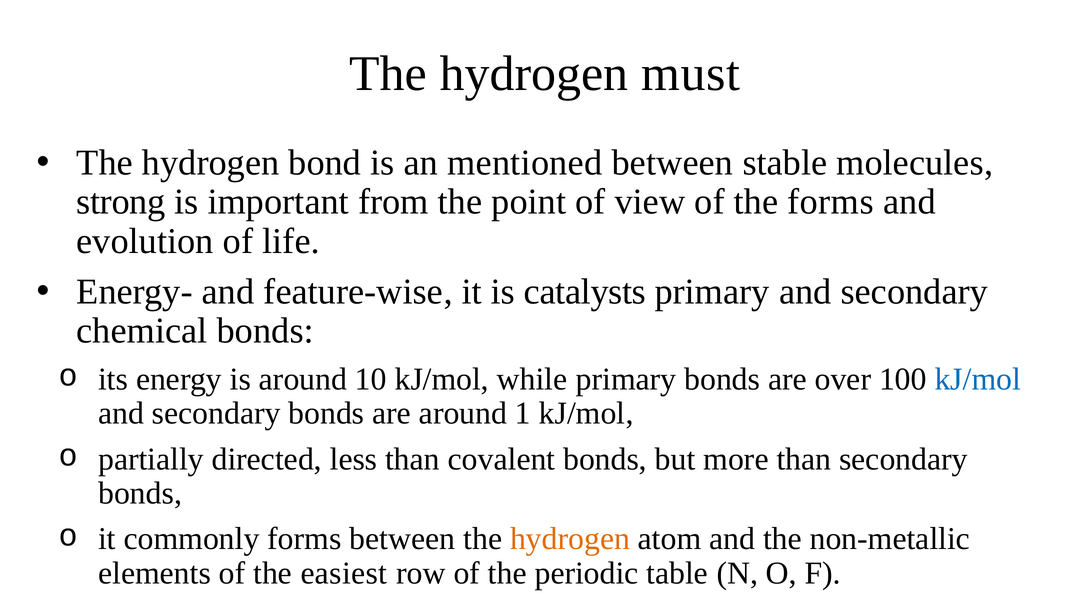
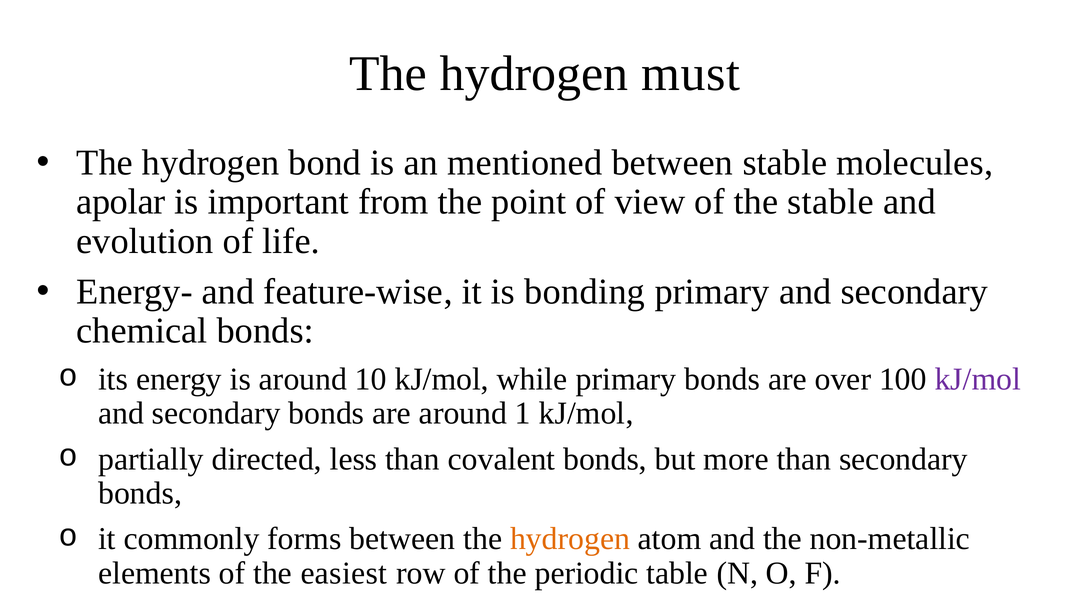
strong: strong -> apolar (121, 202)
the forms: forms -> stable (831, 202)
catalysts: catalysts -> bonding (585, 292)
kJ/mol colour: blue -> purple (978, 380)
